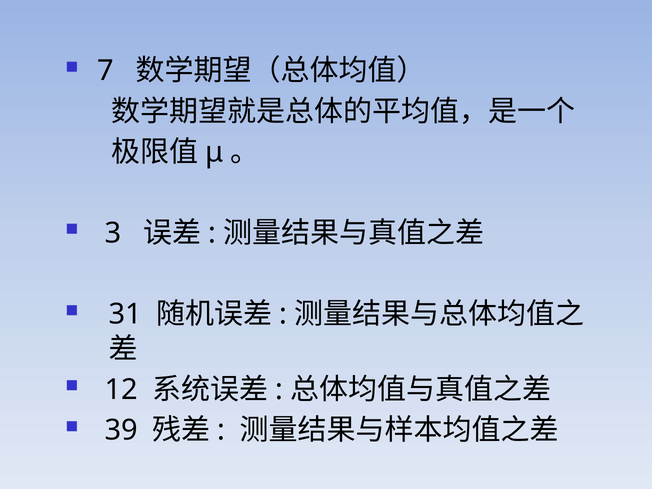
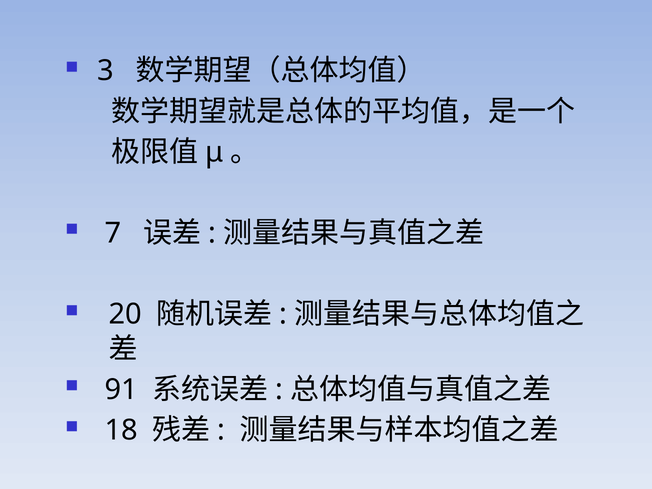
7: 7 -> 3 (106, 71)
3: 3 -> 7 (113, 233)
31: 31 -> 20 (125, 314)
12: 12 -> 91 (121, 390)
39: 39 -> 18 (121, 430)
